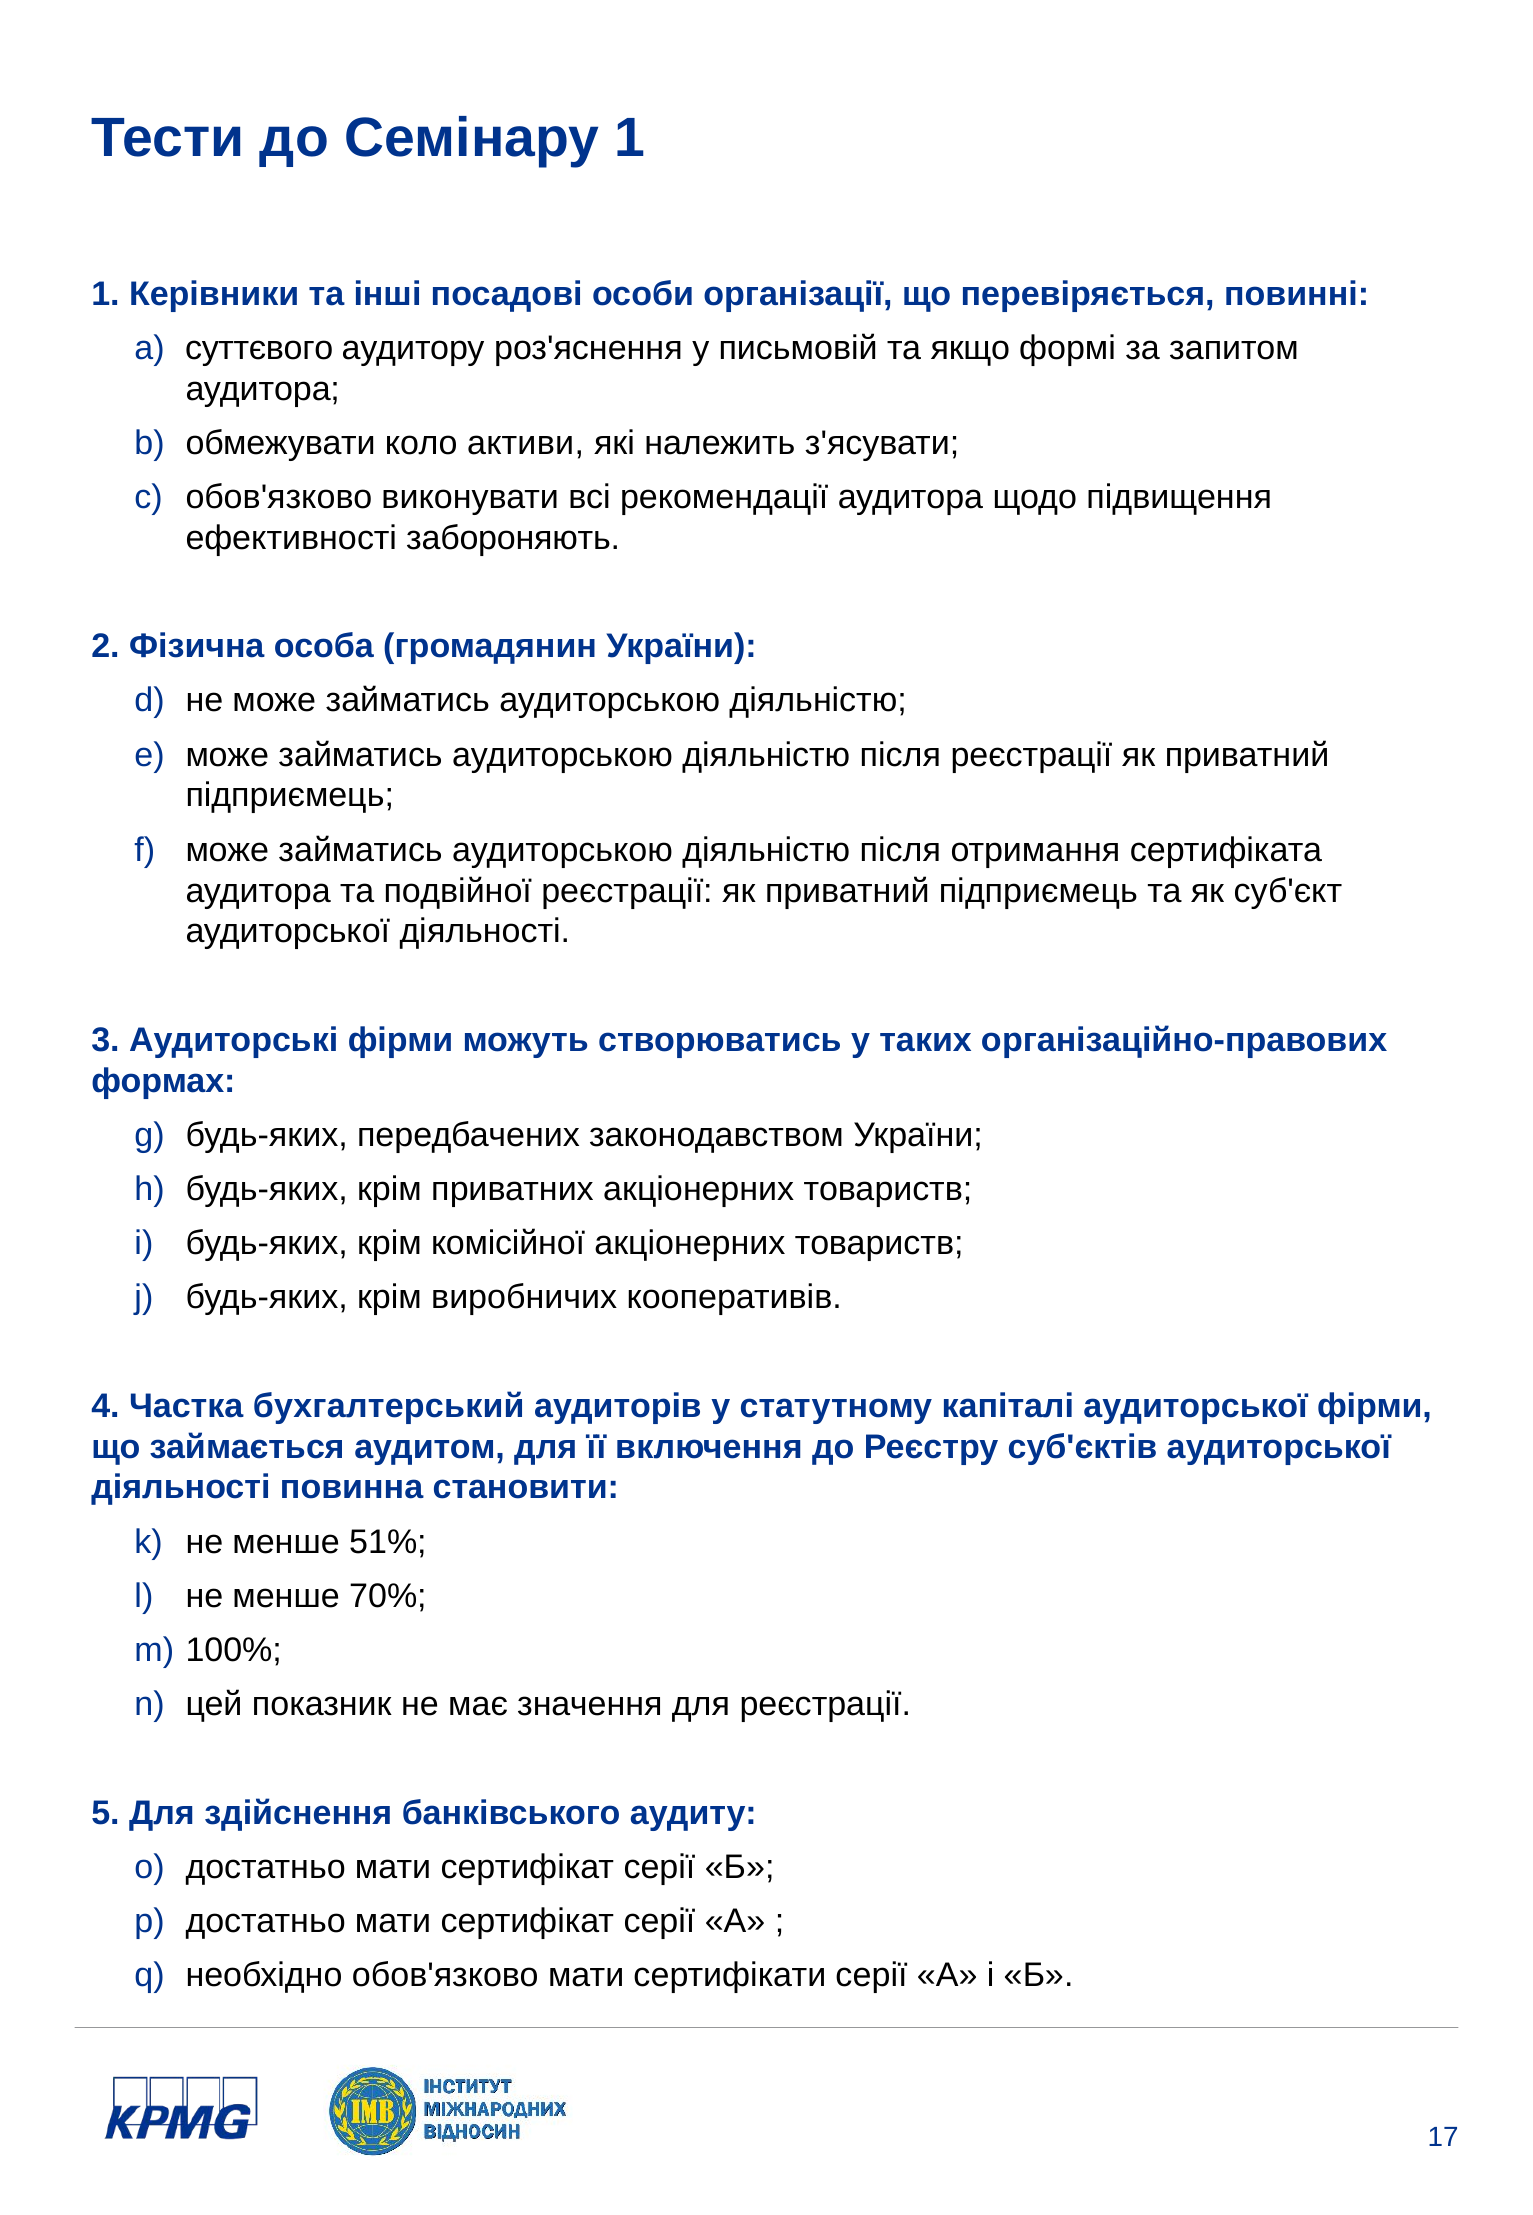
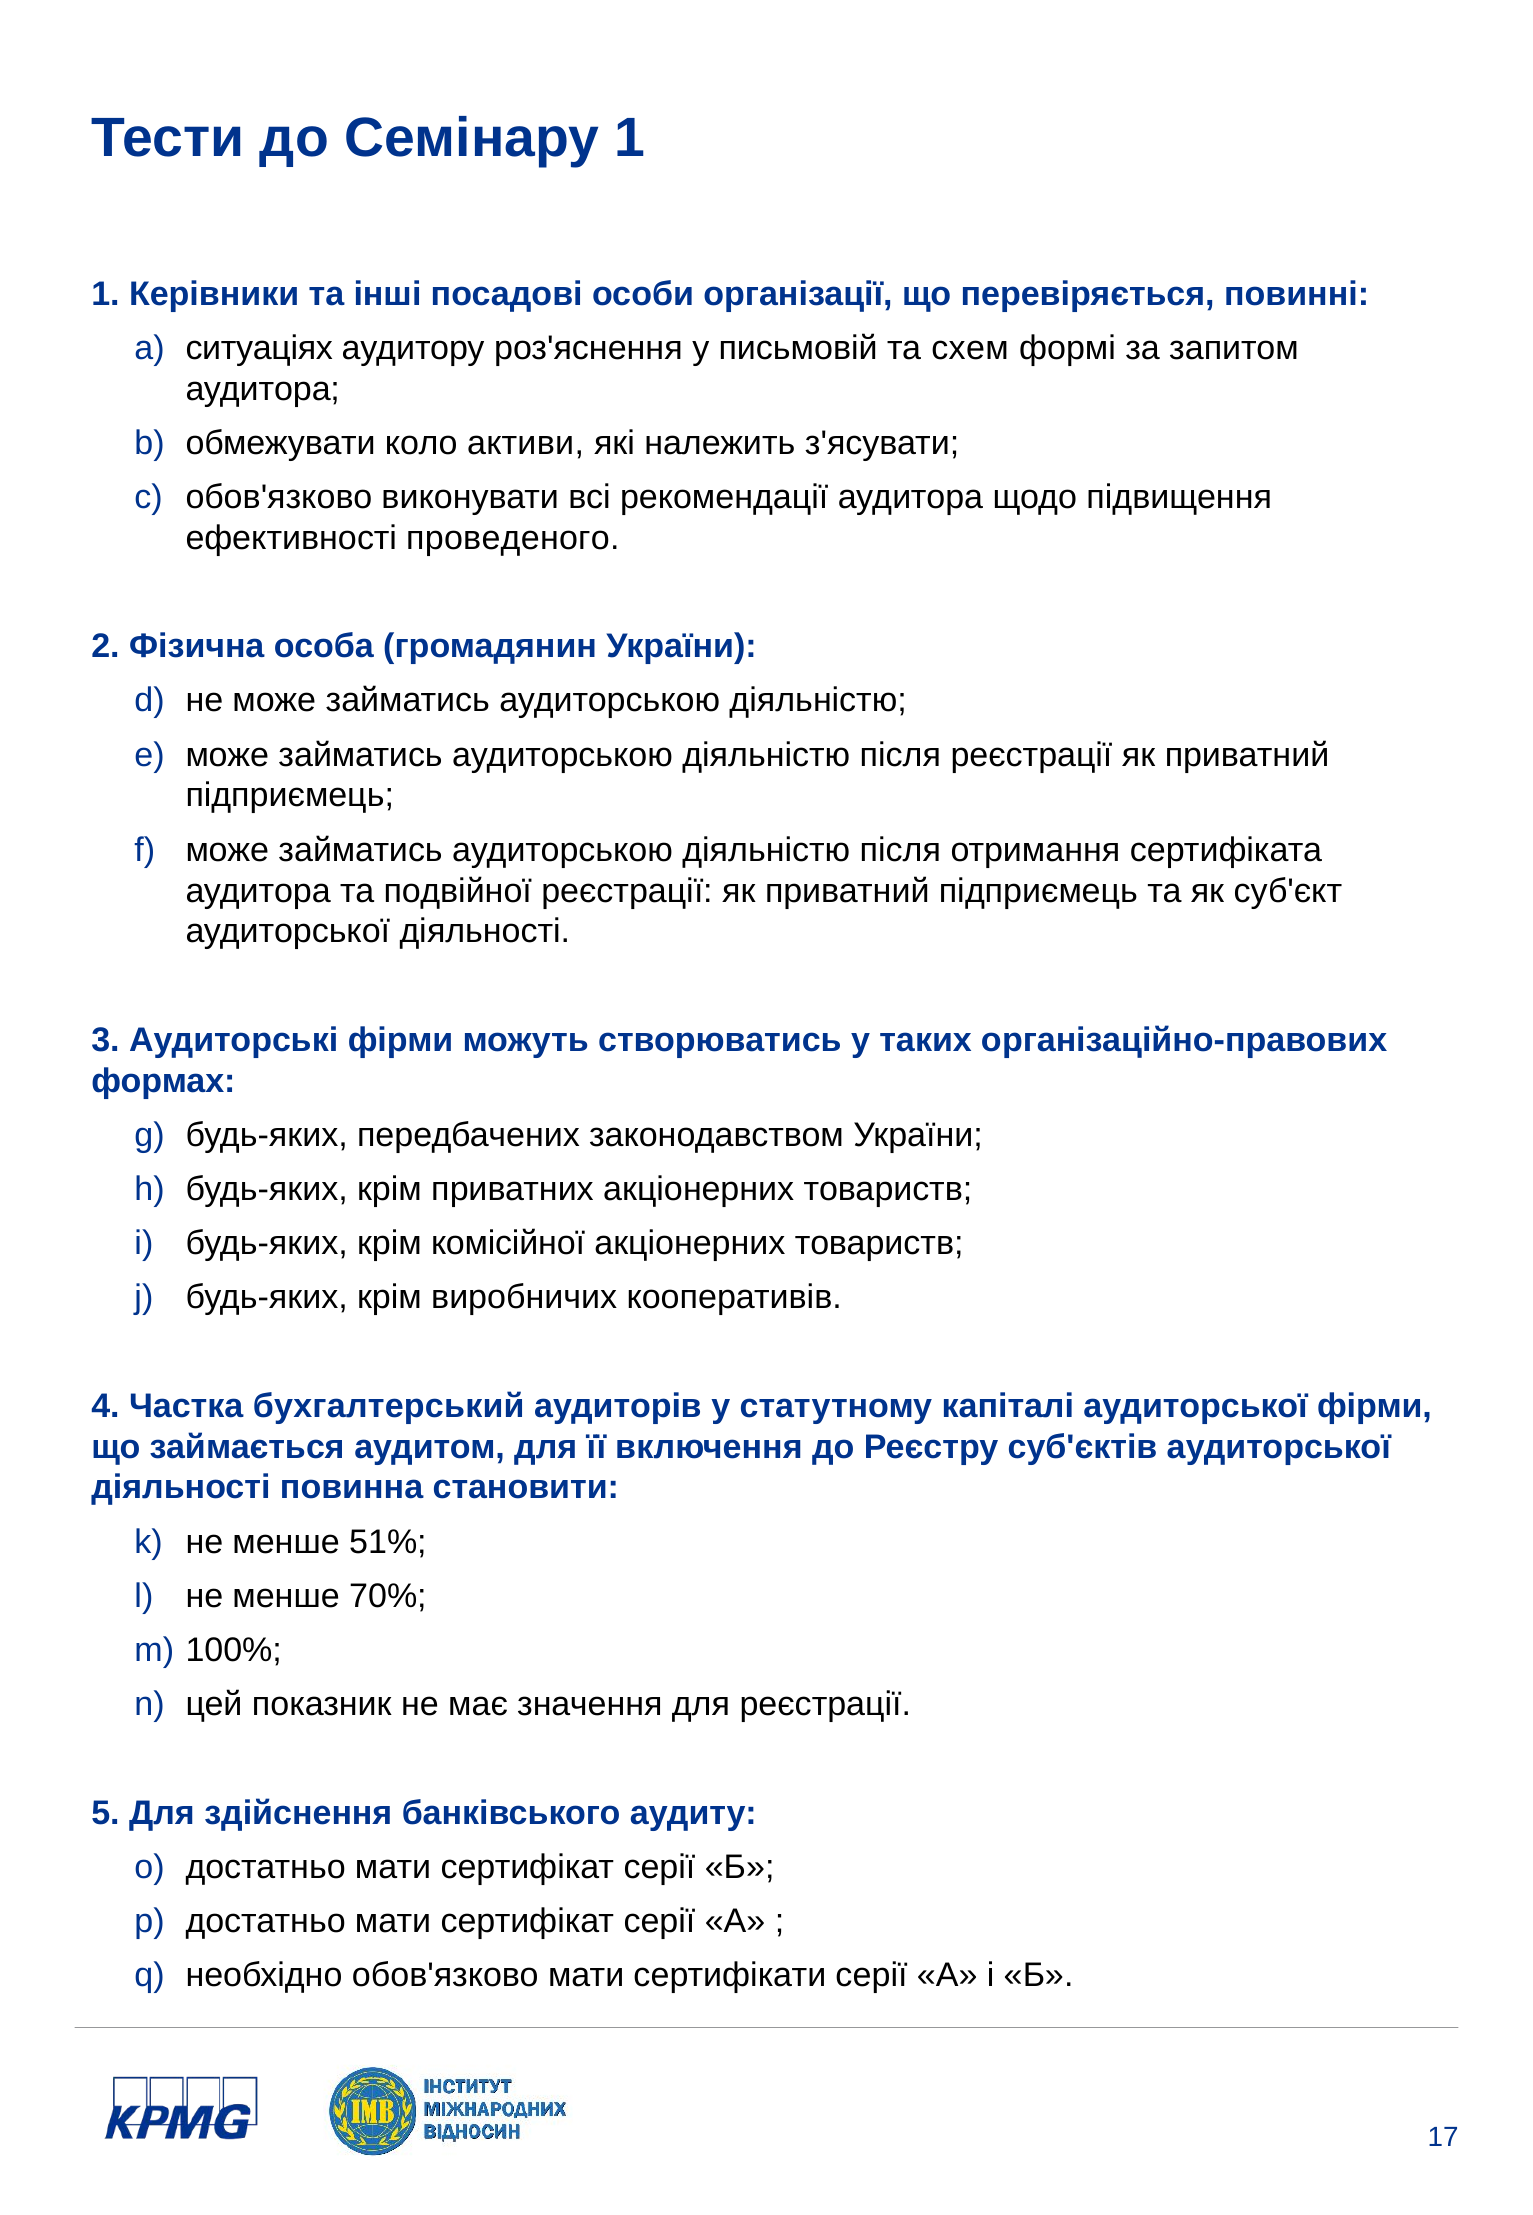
суттєвого: суттєвого -> ситуаціях (259, 348)
якщо: якщо -> схем (970, 348)
забороняють: забороняють -> проведеного (513, 538)
